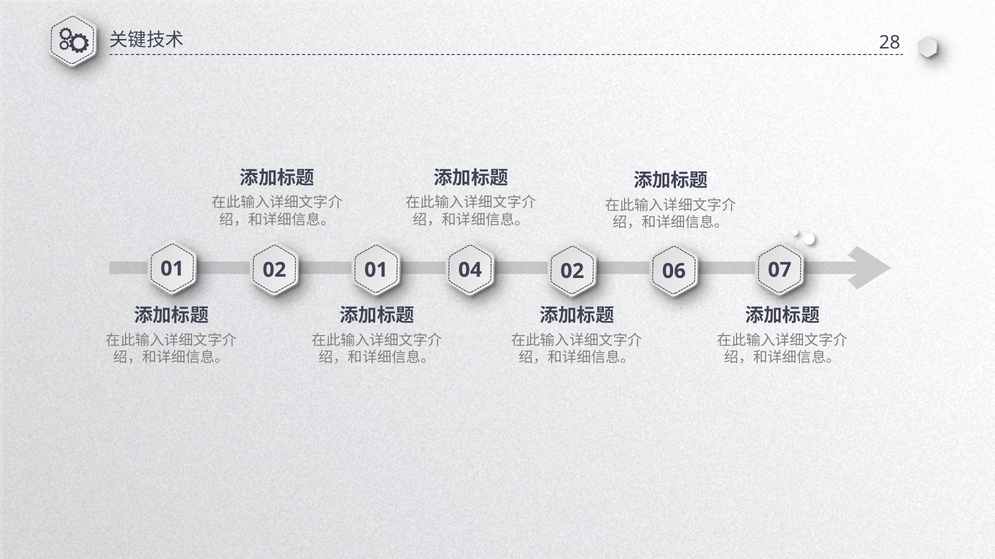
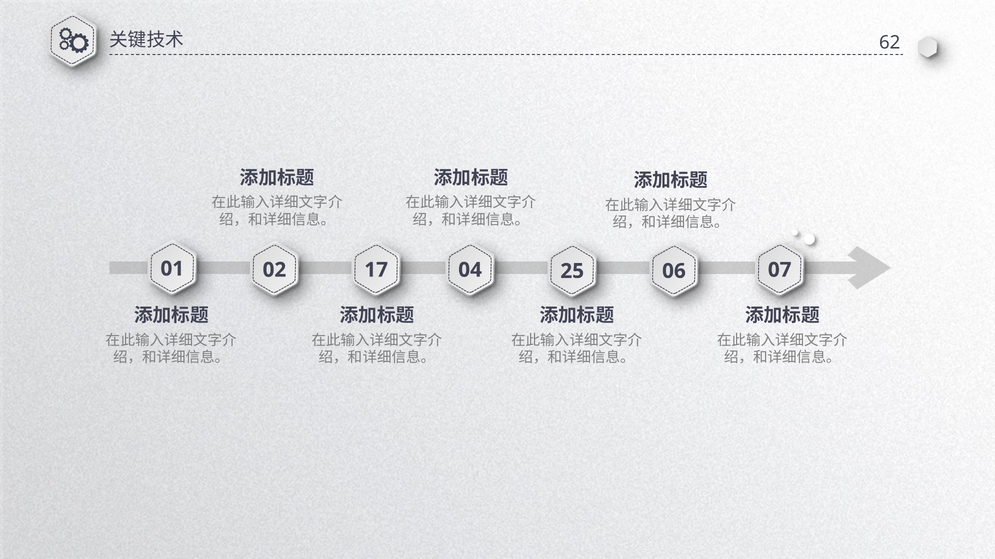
28: 28 -> 62 (890, 42)
02 01: 01 -> 17 (376, 270)
04 02: 02 -> 25 (572, 271)
